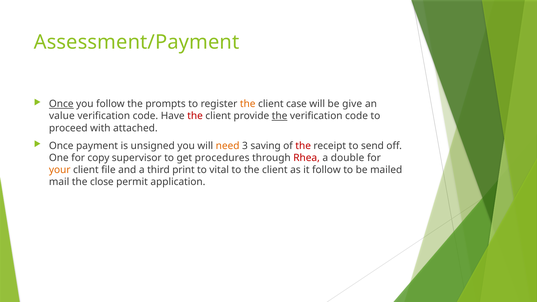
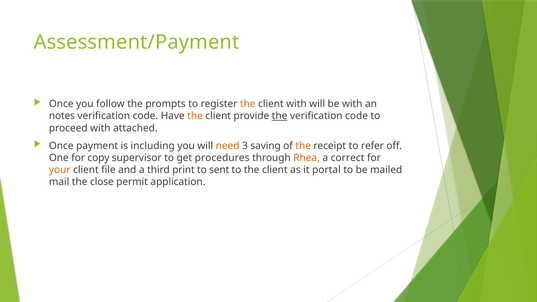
Once underline: present -> none (61, 104)
client case: case -> with (296, 104)
be give: give -> with (352, 104)
value: value -> notes (62, 116)
the colour: red -> orange (195, 116)
unsigned: unsigned -> including (153, 146)
the colour: red -> orange (303, 146)
send: send -> refer (372, 146)
Rhea colour: red -> orange (307, 158)
double: double -> correct (348, 158)
vital: vital -> sent (219, 170)
it follow: follow -> portal (326, 170)
